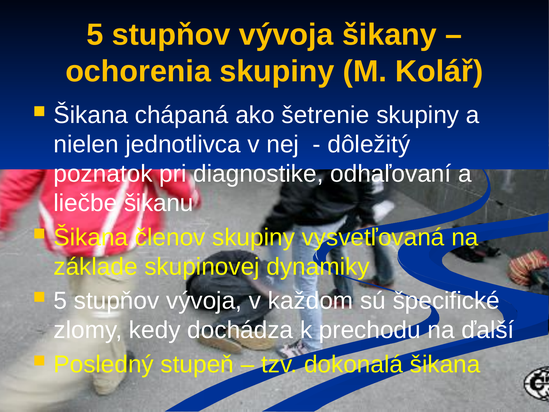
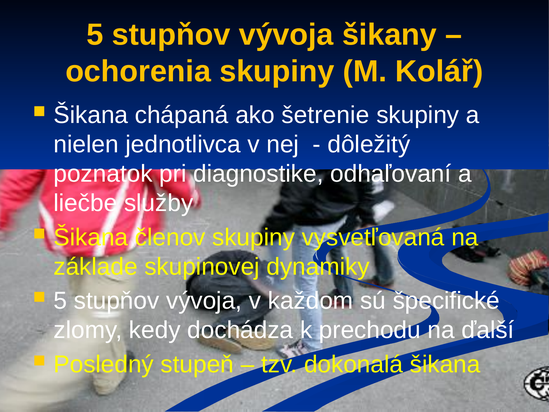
šikanu: šikanu -> služby (159, 203)
